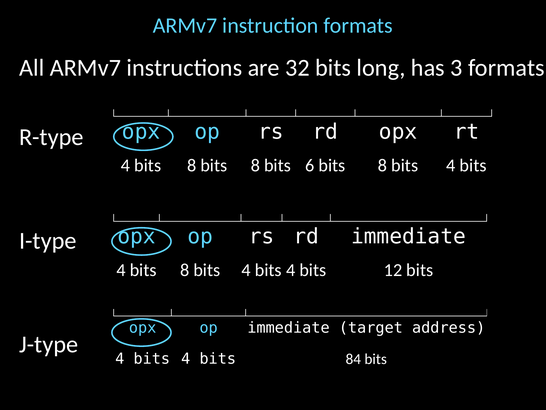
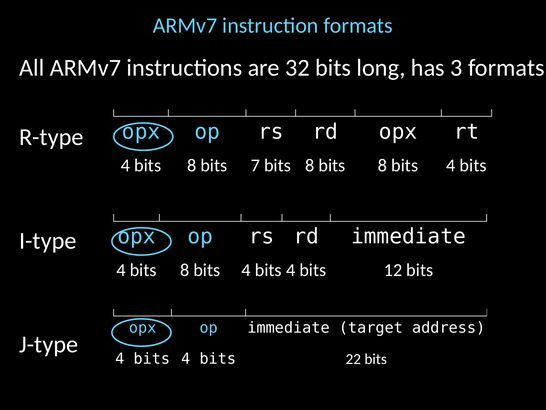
8 bits 8: 8 -> 7 (255, 165)
6: 6 -> 8 (310, 165)
84: 84 -> 22 (353, 359)
